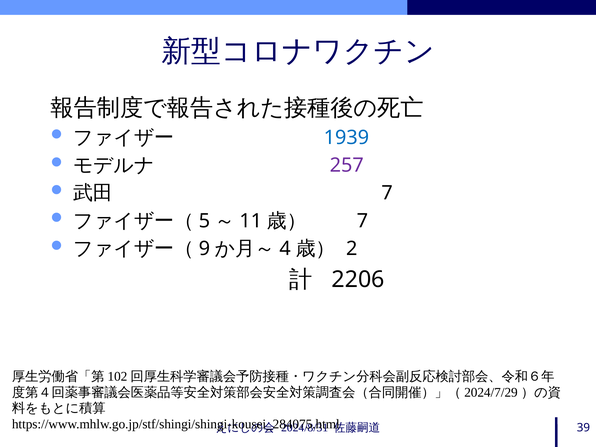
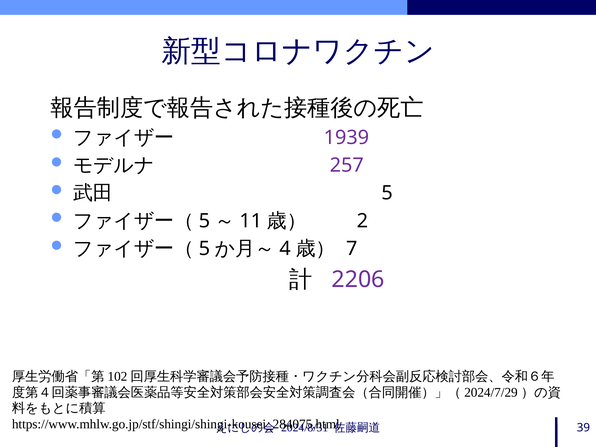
1939 colour: blue -> purple (347, 137)
7: 7 -> 5 (387, 193)
7: 7 -> 2 (363, 221)
9: 9 -> 5 (204, 249)
2: 2 -> 7 (352, 249)
2206 colour: black -> purple (358, 279)
